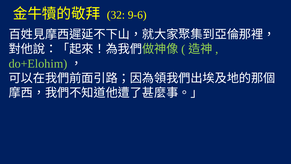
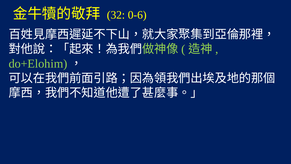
9-6: 9-6 -> 0-6 (137, 15)
